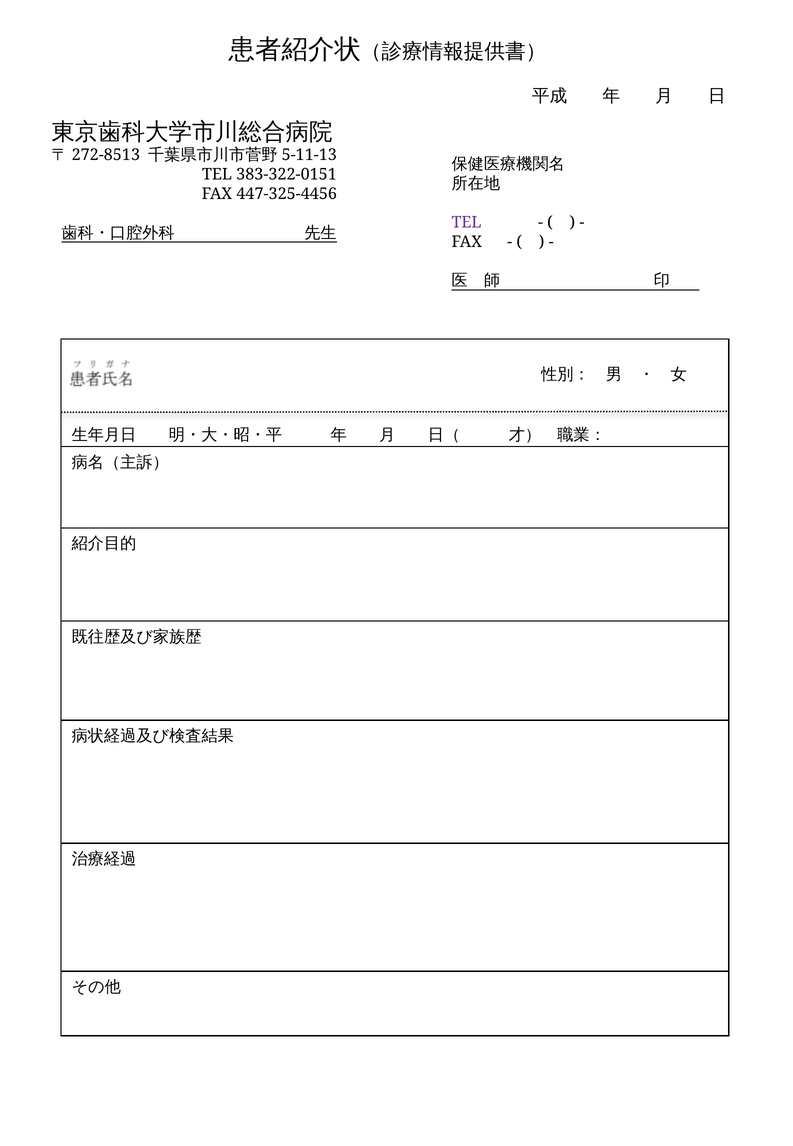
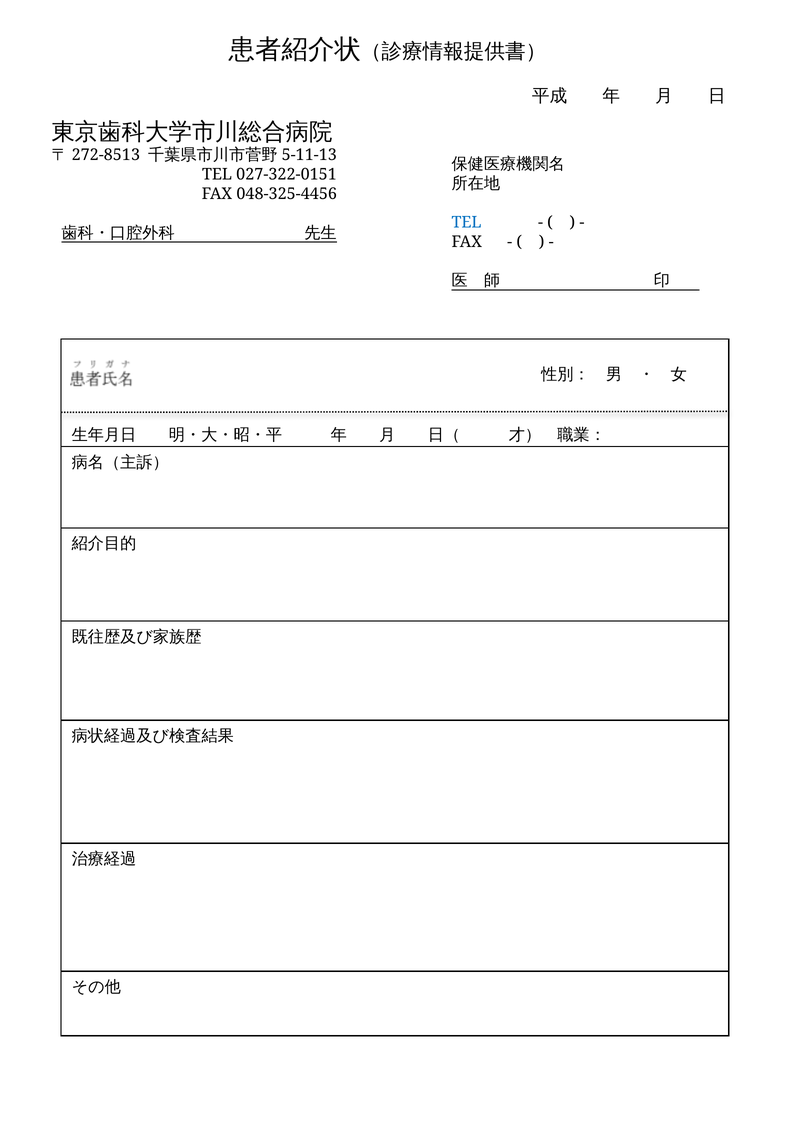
383-322-0151: 383-322-0151 -> 027-322-0151 (287, 174)
447-325-4456: 447-325-4456 -> 048-325-4456 (287, 194)
TEL colour: purple -> blue (467, 222)
